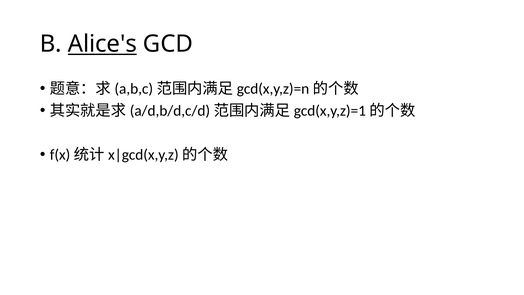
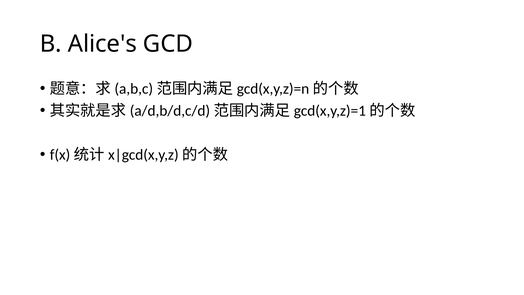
Alice's underline: present -> none (102, 44)
